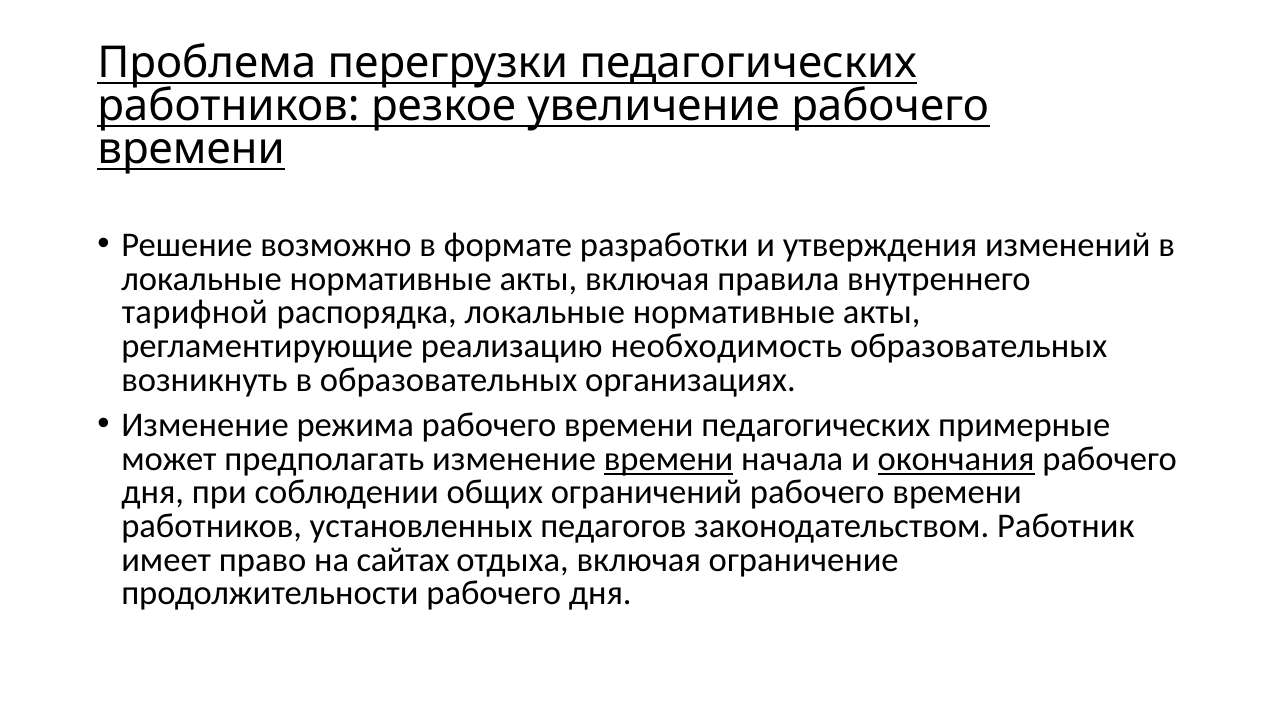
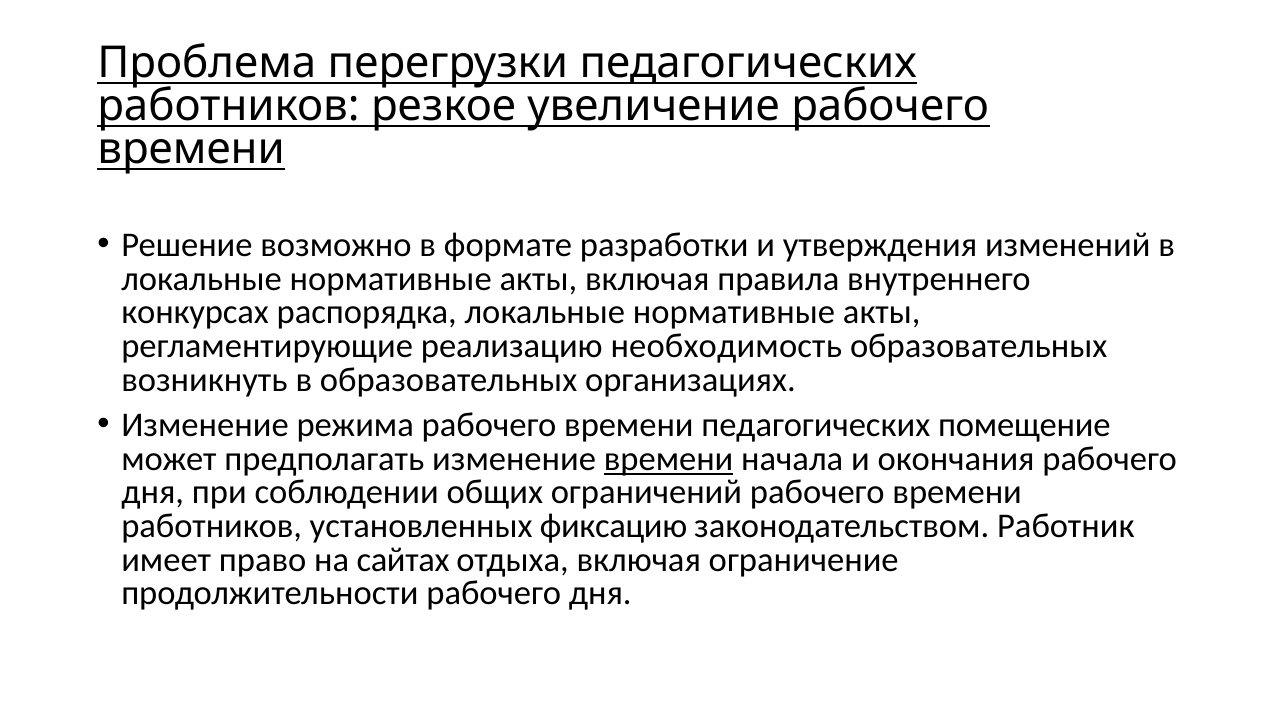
тарифной: тарифной -> конкурсах (195, 312)
примерные: примерные -> помещение (1024, 425)
окончания underline: present -> none (956, 458)
педагогов: педагогов -> фиксацию (614, 526)
